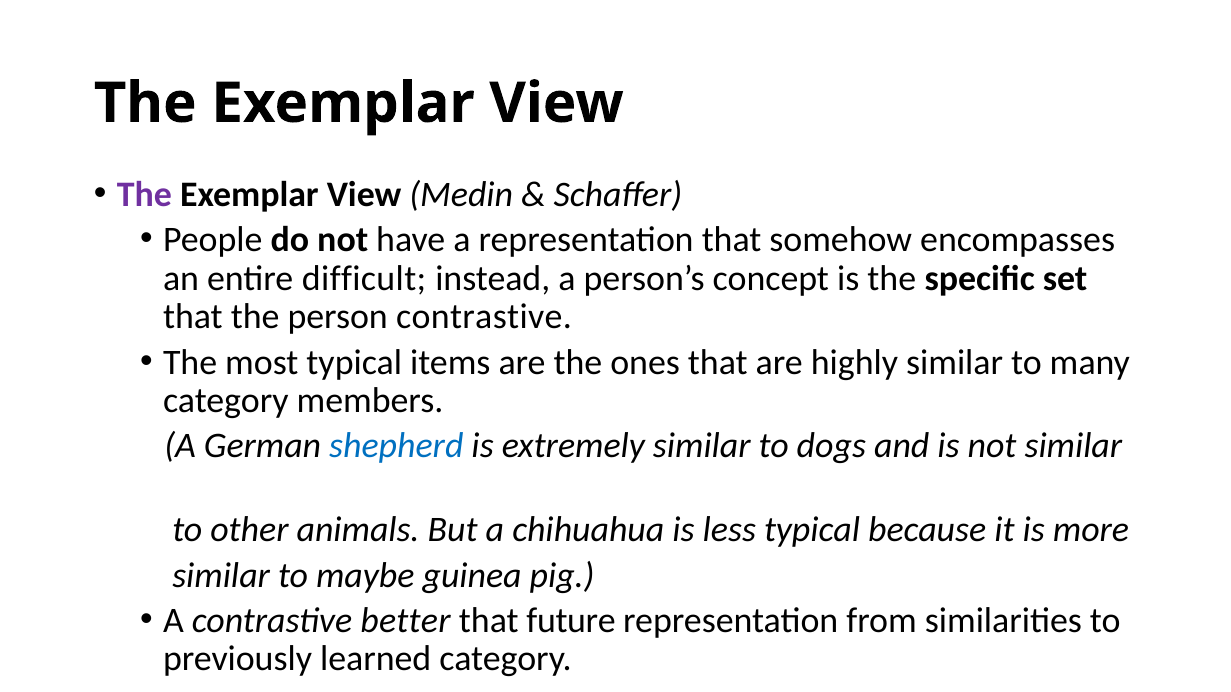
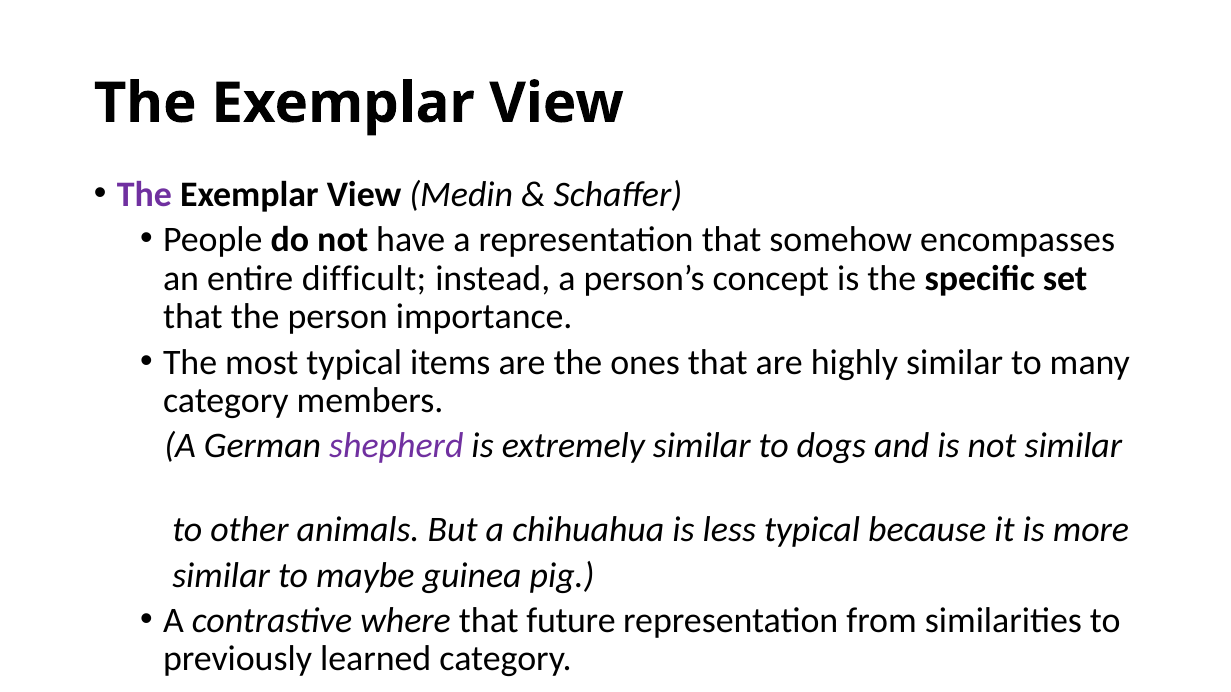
person contrastive: contrastive -> importance (484, 317)
shepherd colour: blue -> purple (396, 446)
better: better -> where (406, 621)
